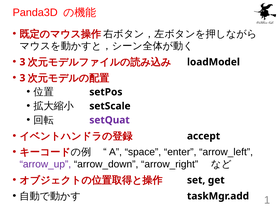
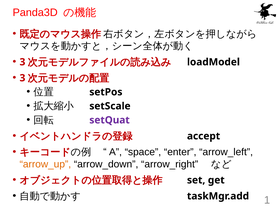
arrow_up colour: purple -> orange (45, 164)
